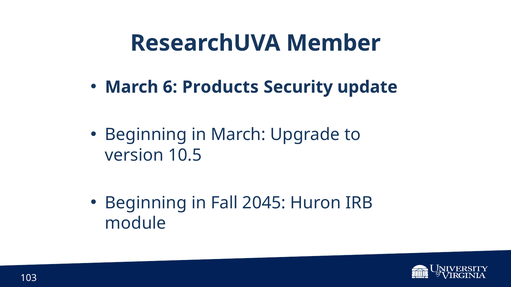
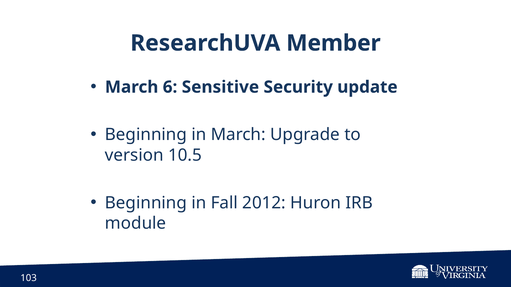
Products: Products -> Sensitive (220, 87)
2045: 2045 -> 2012 (264, 203)
